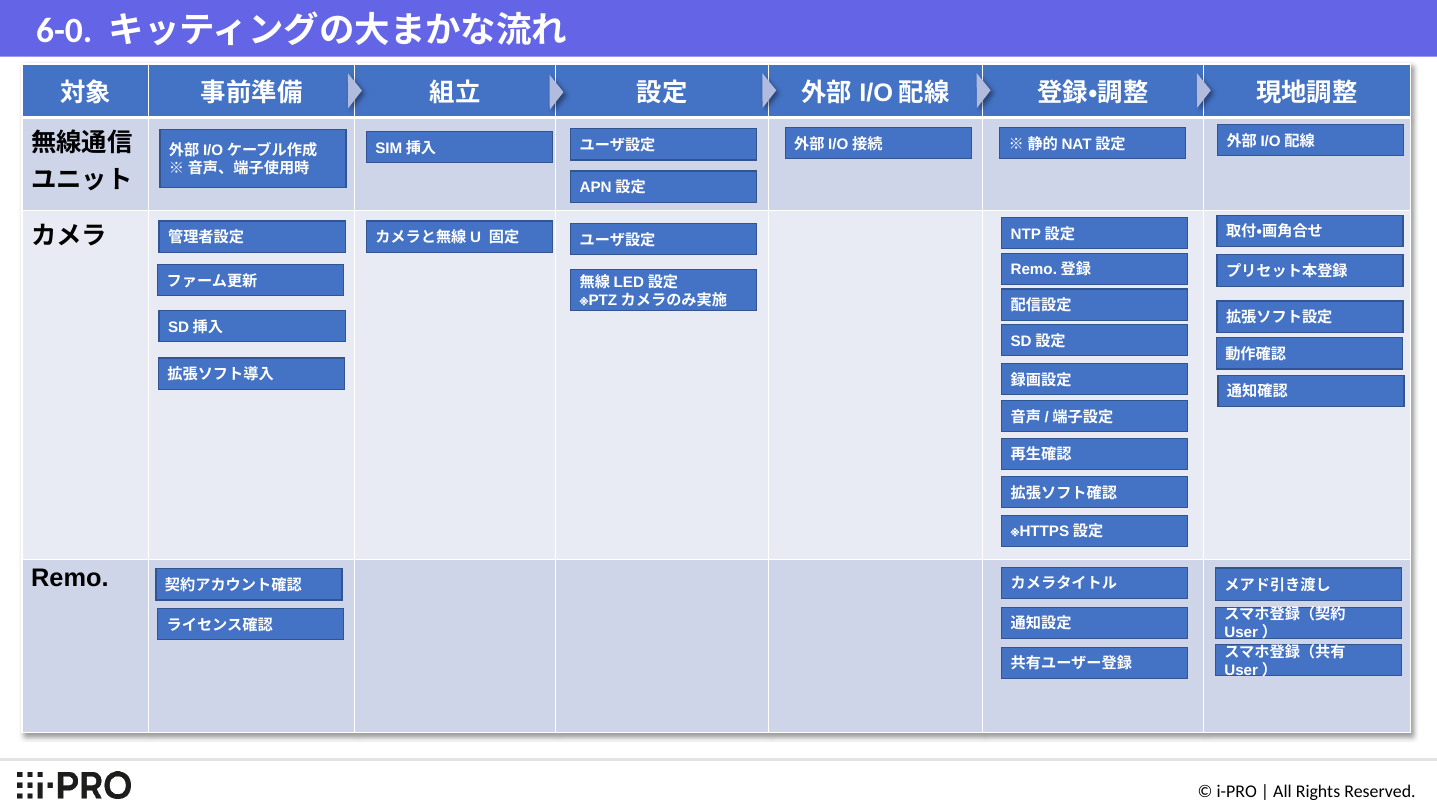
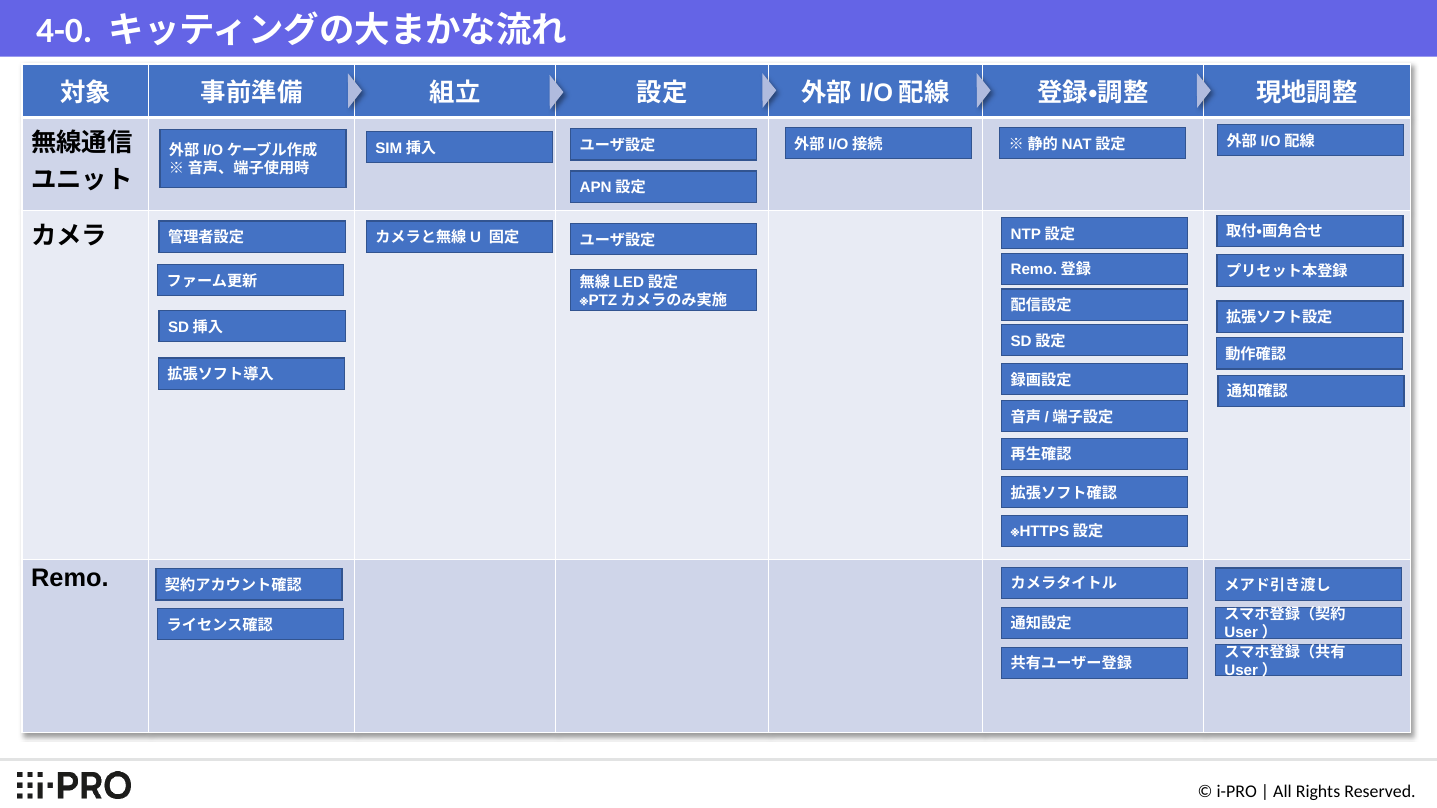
6-0: 6-0 -> 4-0 (64, 30)
